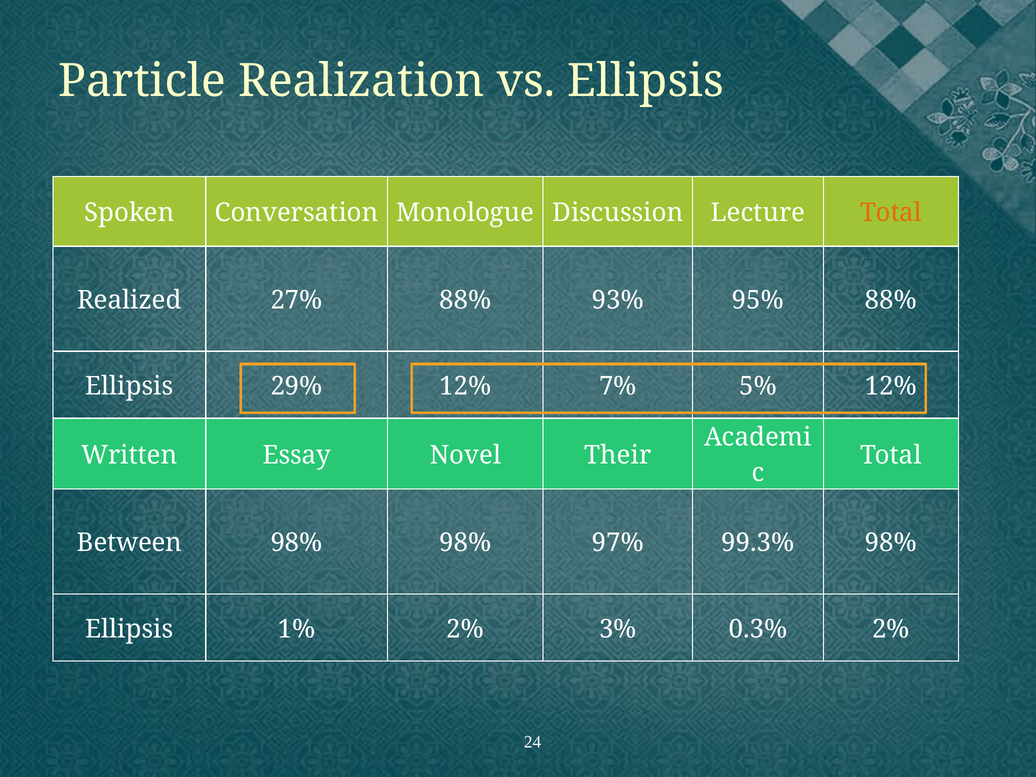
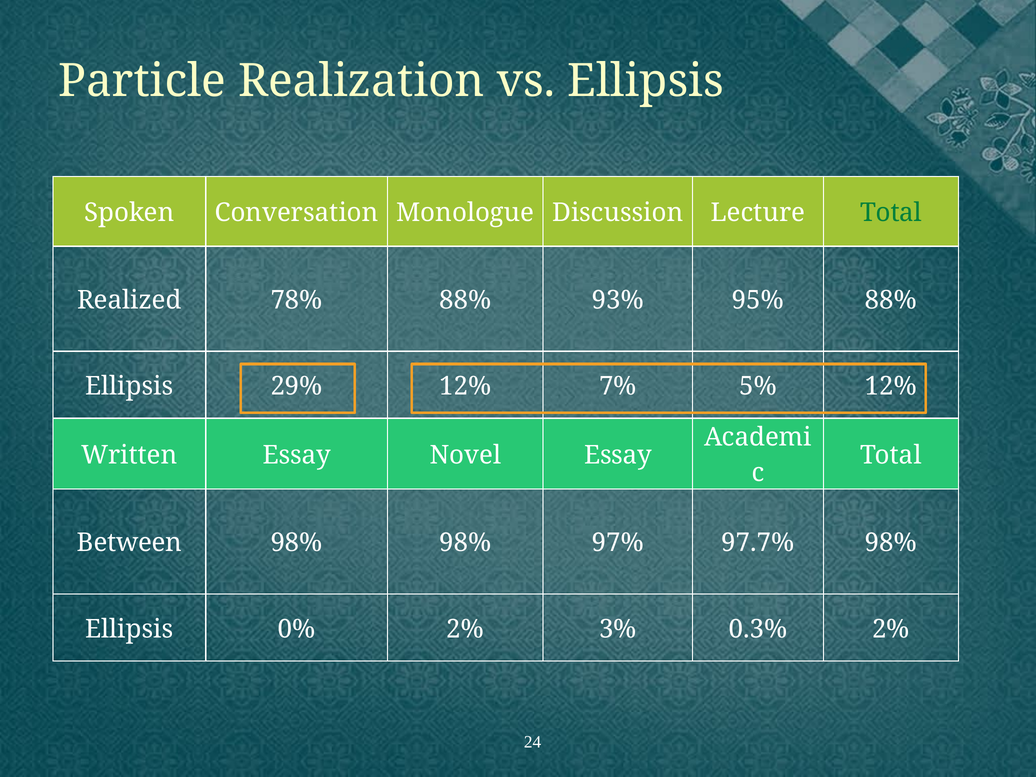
Total colour: orange -> green (891, 213)
27%: 27% -> 78% (297, 300)
Novel Their: Their -> Essay (618, 455)
99.3%: 99.3% -> 97.7% (758, 543)
1%: 1% -> 0% (297, 629)
